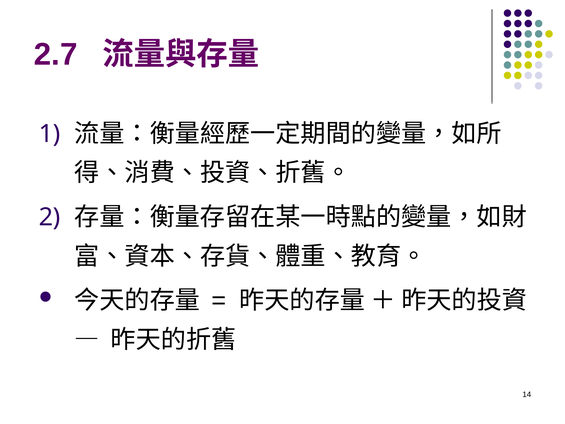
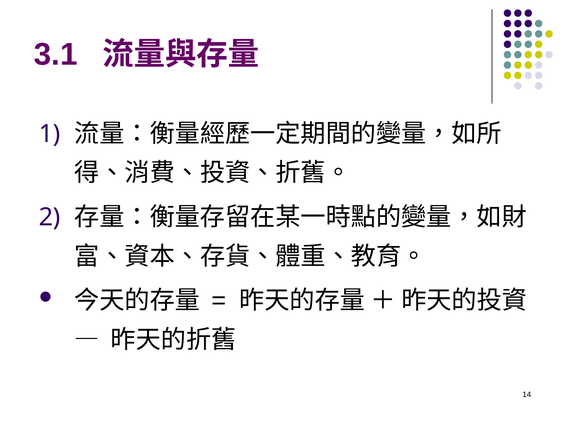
2.7: 2.7 -> 3.1 (56, 54)
